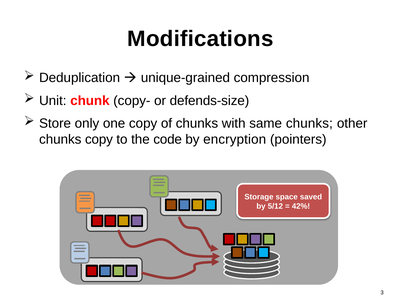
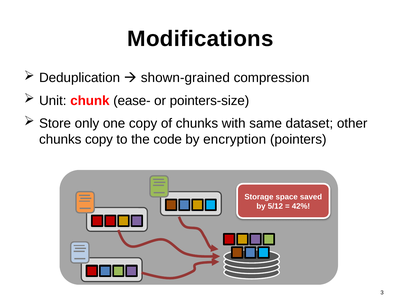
unique-grained: unique-grained -> shown-grained (185, 78)
copy-: copy- -> ease- (132, 101)
defends-size: defends-size -> pointers-size (209, 101)
same chunks: chunks -> dataset (309, 123)
